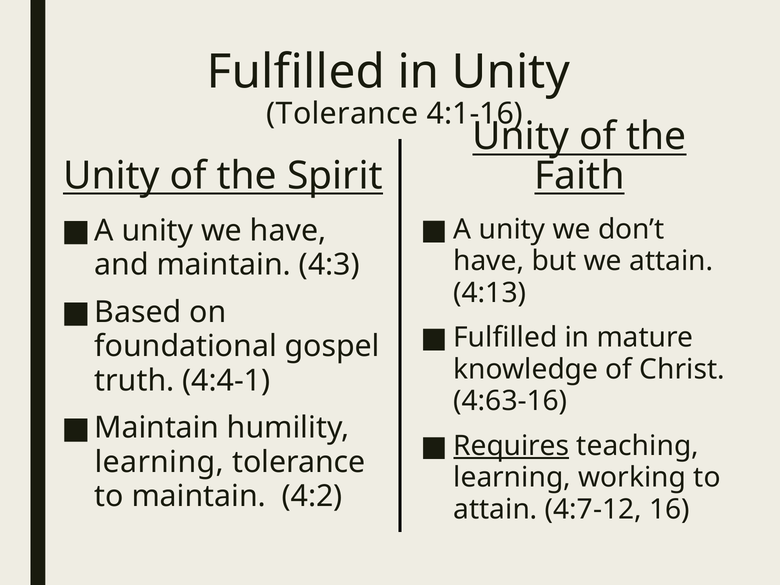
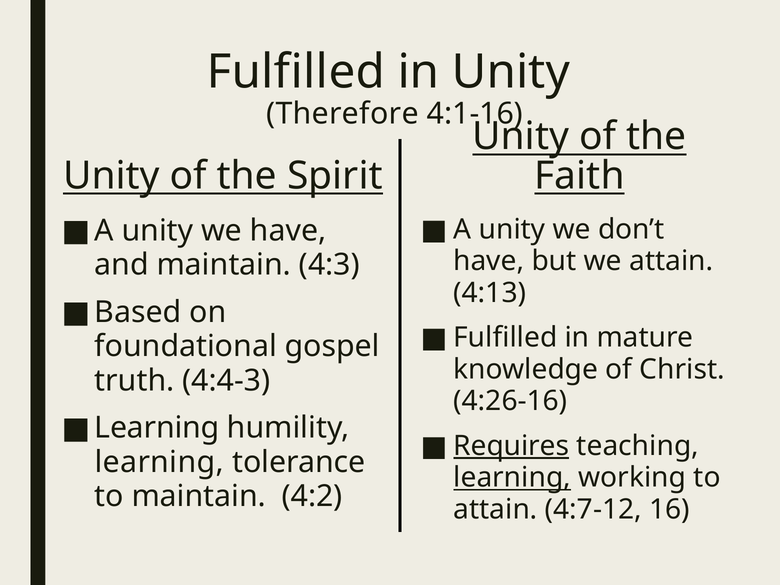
Tolerance: Tolerance -> Therefore (342, 114)
4:4-1: 4:4-1 -> 4:4-3 (226, 381)
4:63-16: 4:63-16 -> 4:26-16 (510, 401)
Maintain: Maintain -> Learning (157, 428)
learning underline: none -> present (512, 478)
